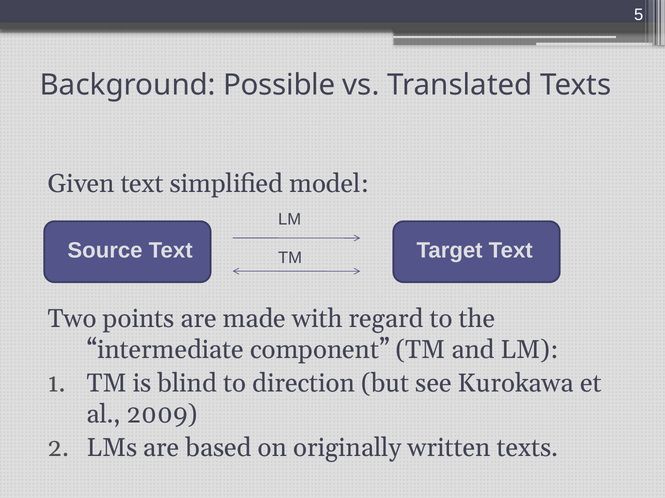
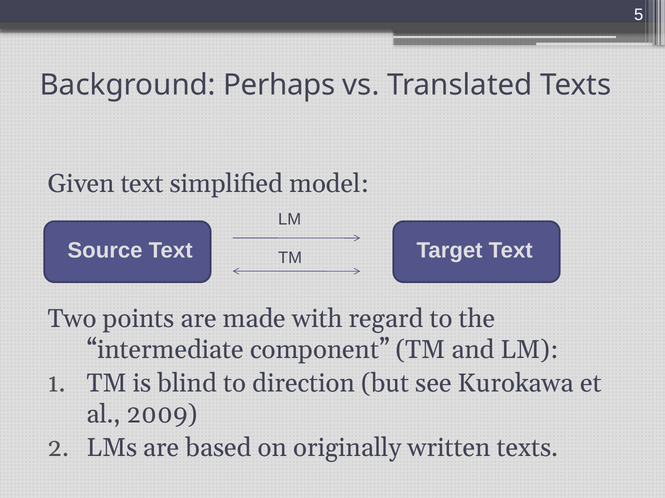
Possible: Possible -> Perhaps (279, 85)
